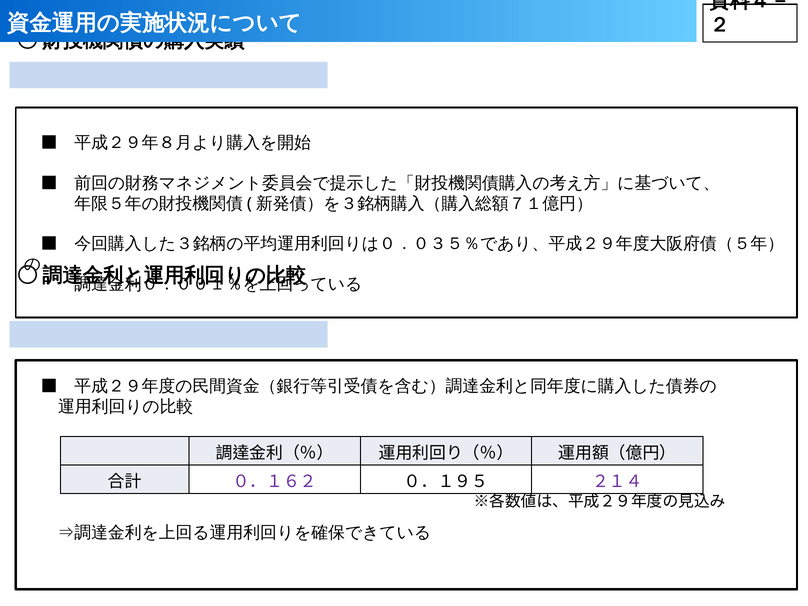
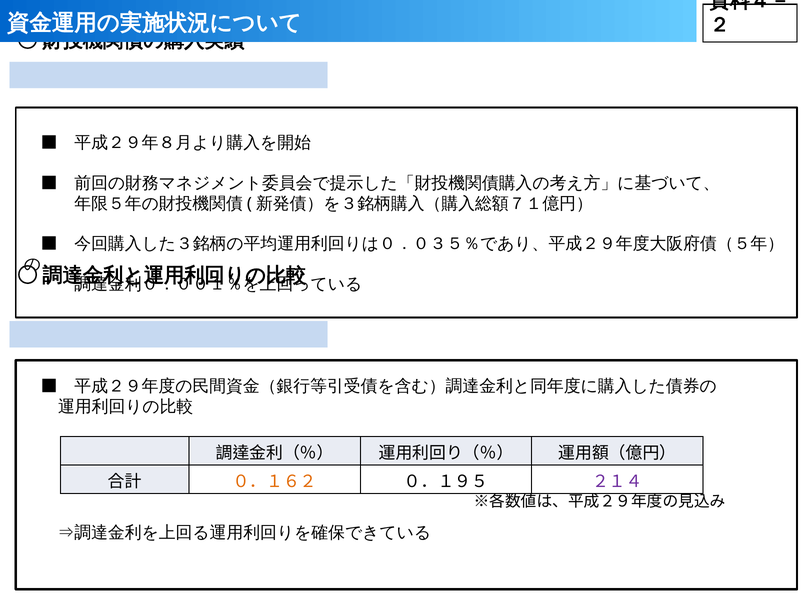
０．１６２ colour: purple -> orange (275, 482)
